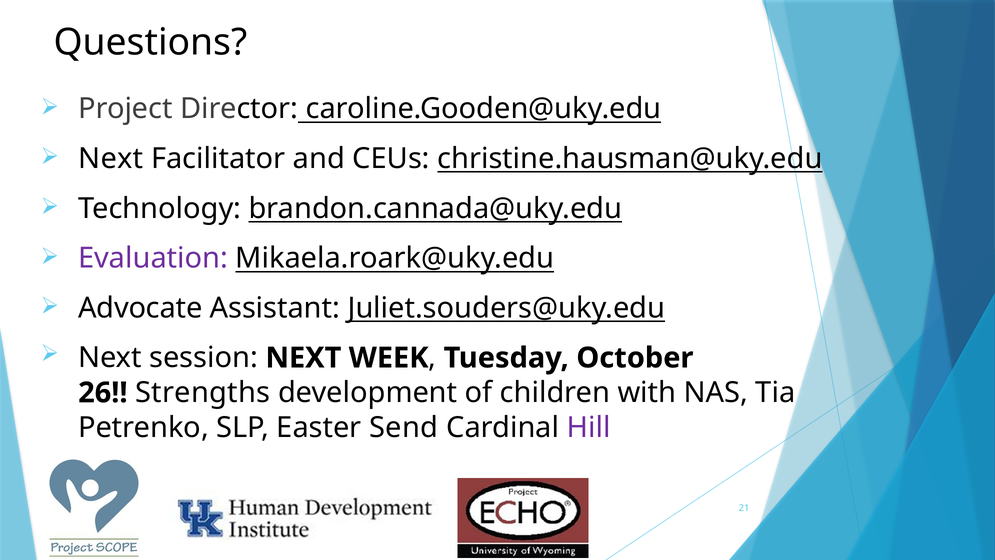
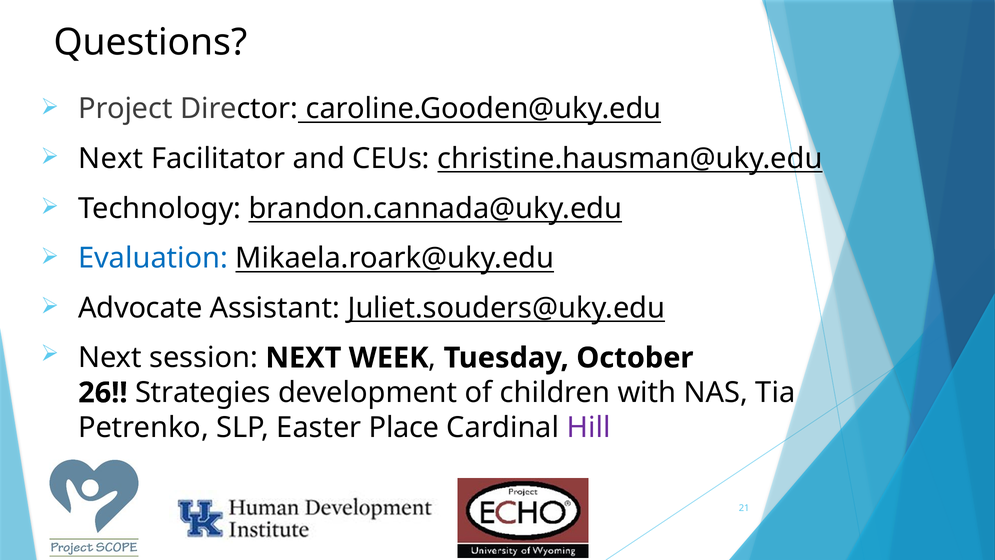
Evaluation colour: purple -> blue (153, 258)
Strengths: Strengths -> Strategies (203, 393)
Send: Send -> Place (404, 427)
